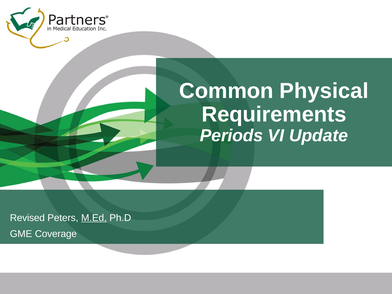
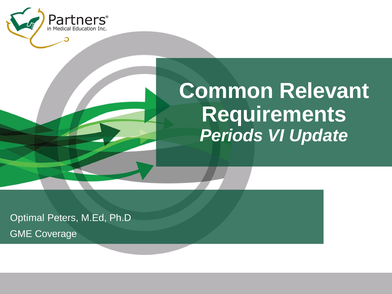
Physical: Physical -> Relevant (324, 91)
Revised: Revised -> Optimal (27, 218)
M.Ed underline: present -> none (94, 218)
